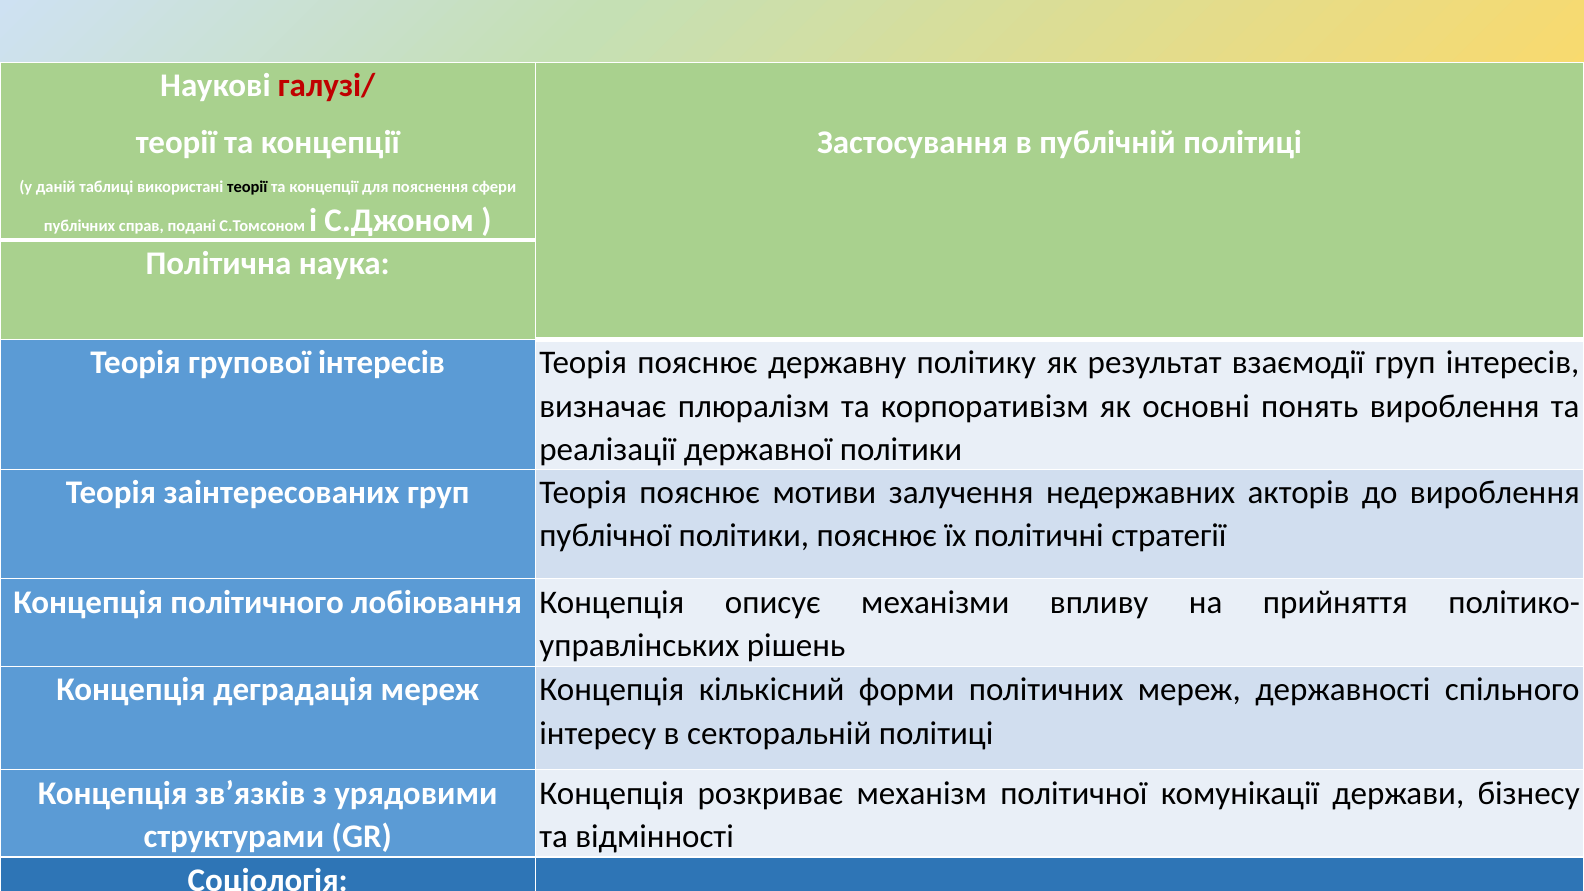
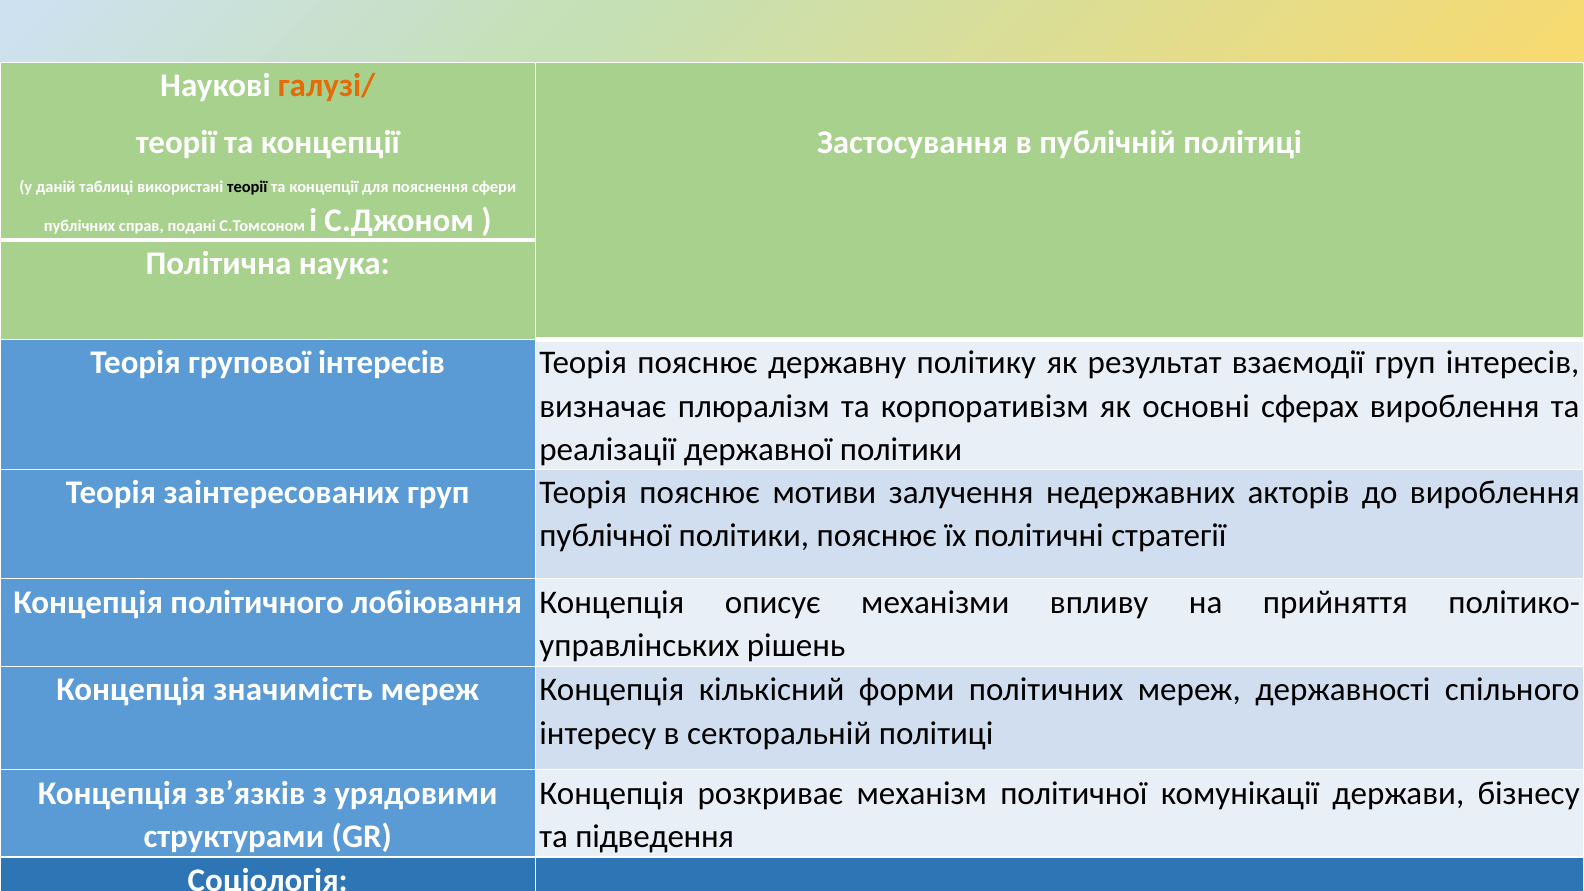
галузі/ colour: red -> orange (327, 86)
понять: понять -> сферах (1310, 406)
деградація: деградація -> значимість (293, 690)
відмінності: відмінності -> підведення (655, 836)
